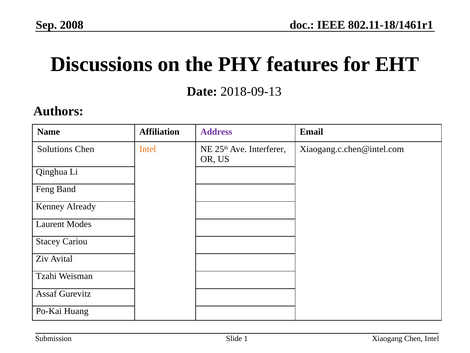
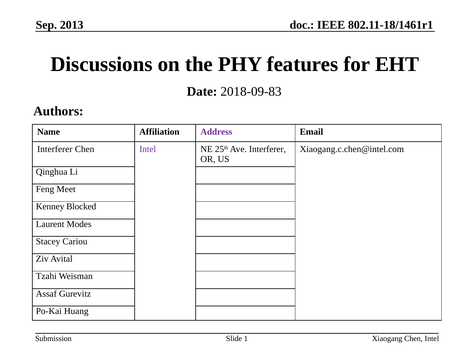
2008: 2008 -> 2013 (72, 25)
2018-09-13: 2018-09-13 -> 2018-09-83 (251, 91)
Solutions: Solutions -> Interferer (55, 149)
Intel colour: orange -> purple (148, 149)
Band: Band -> Meet (66, 189)
Already: Already -> Blocked (81, 206)
